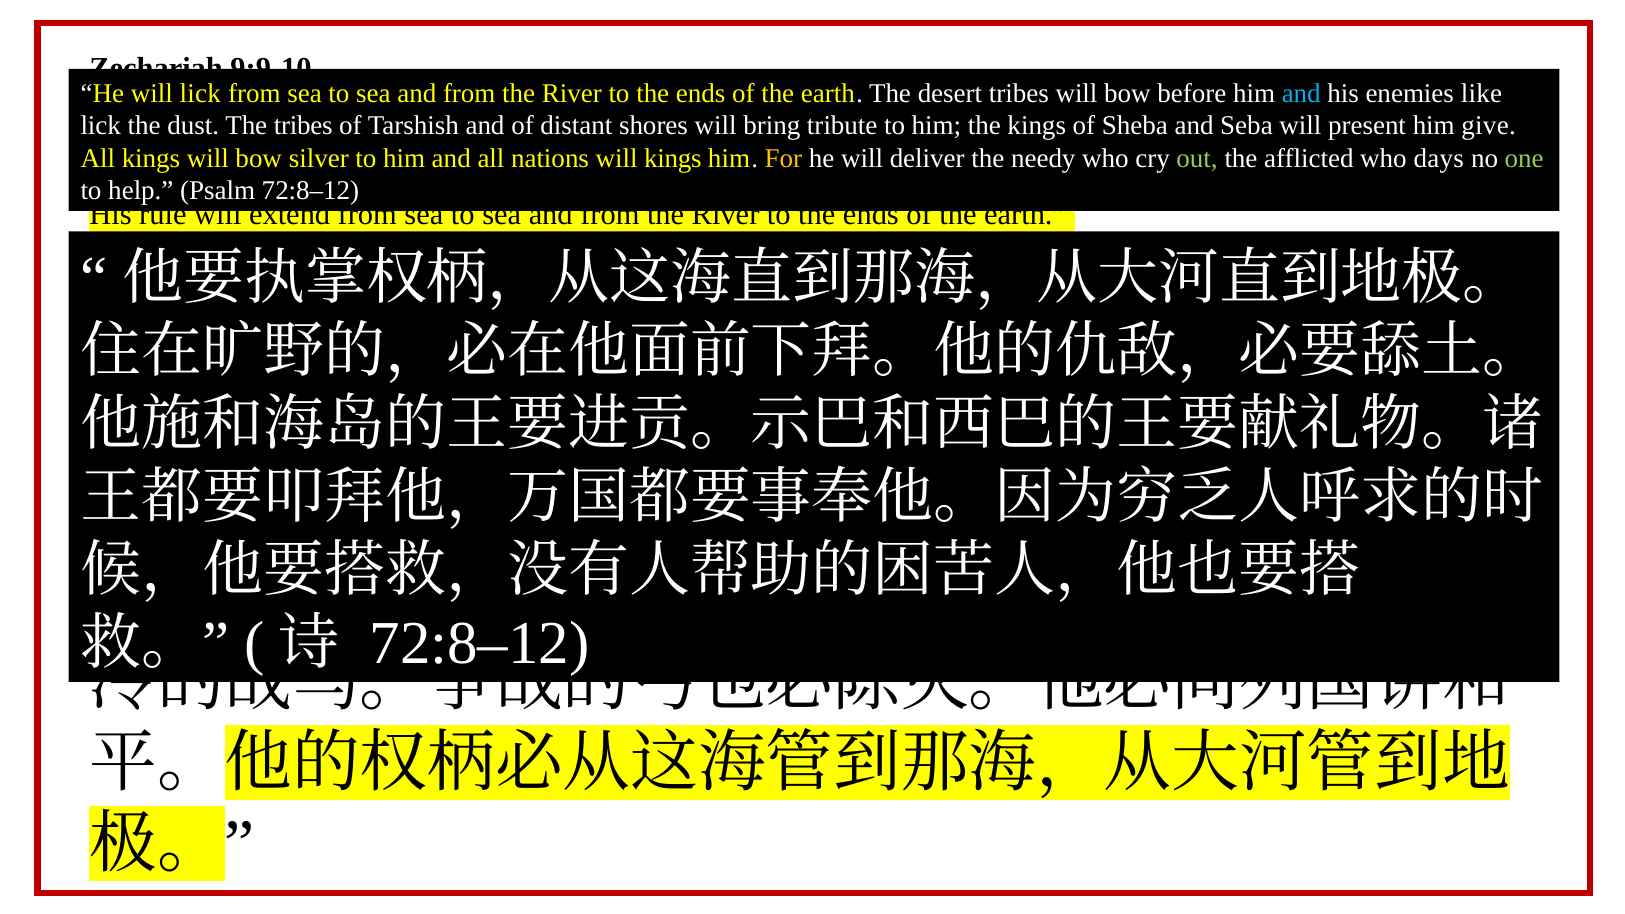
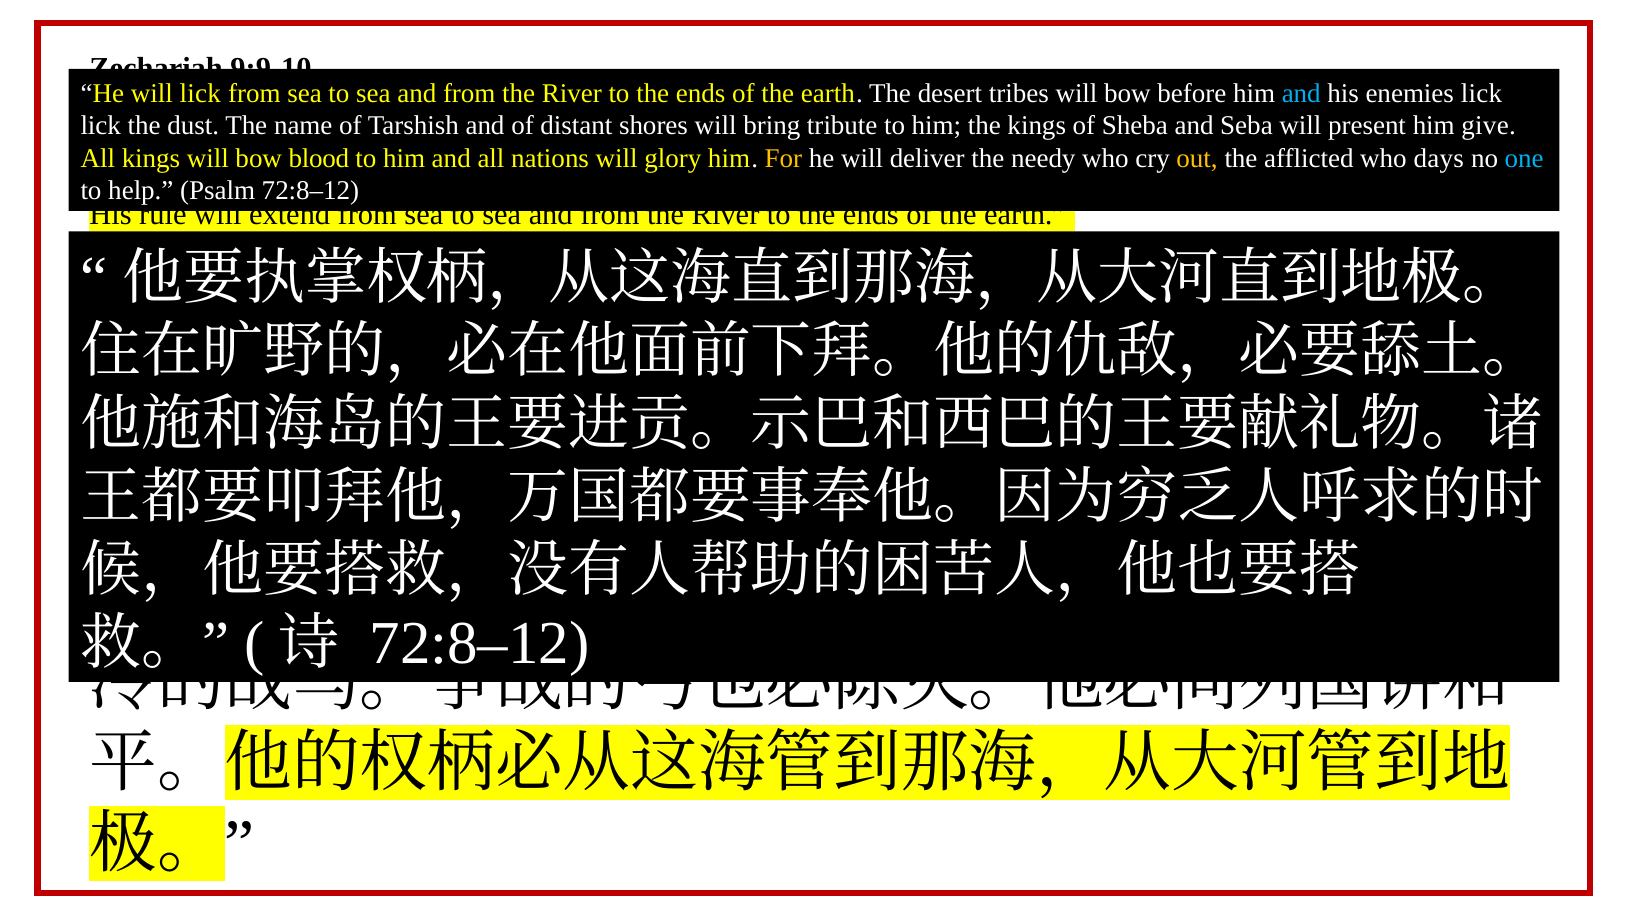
like: like -> lick (1481, 93)
tribes: tribes -> name (303, 126)
silver: silver -> blood (319, 158)
kings: kings -> glory (673, 158)
out colour: light green -> yellow (1197, 158)
one colour: light green -> light blue (1524, 158)
